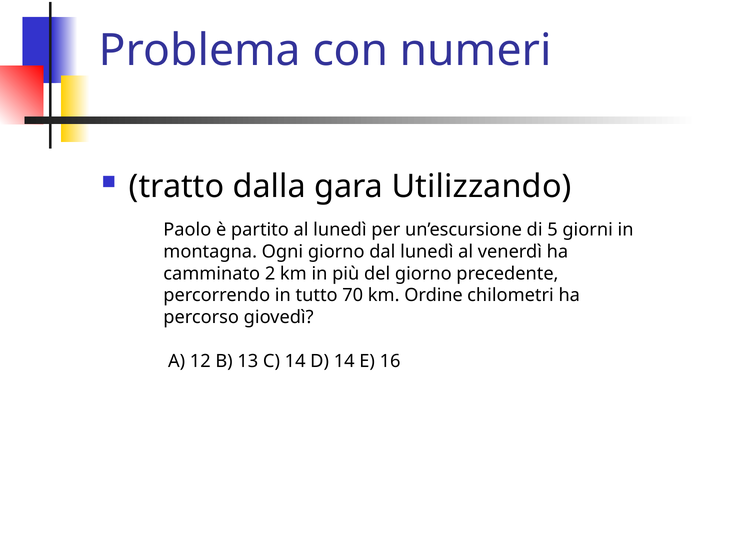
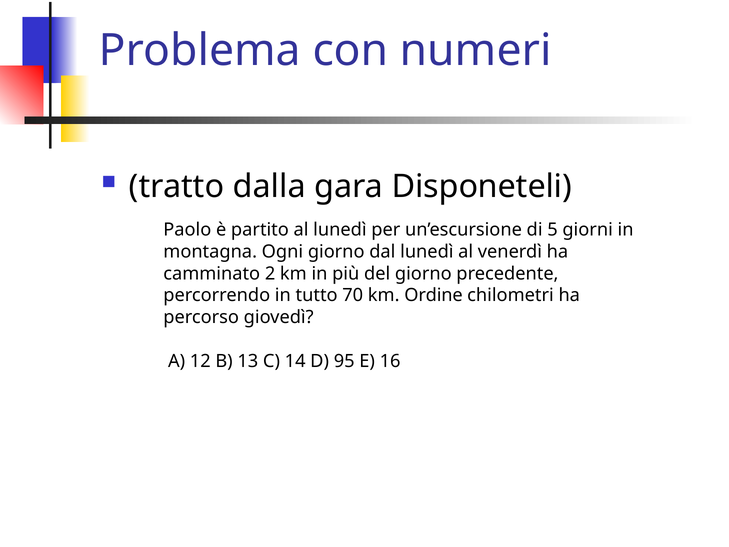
Utilizzando: Utilizzando -> Disponeteli (482, 186)
D 14: 14 -> 95 (344, 361)
